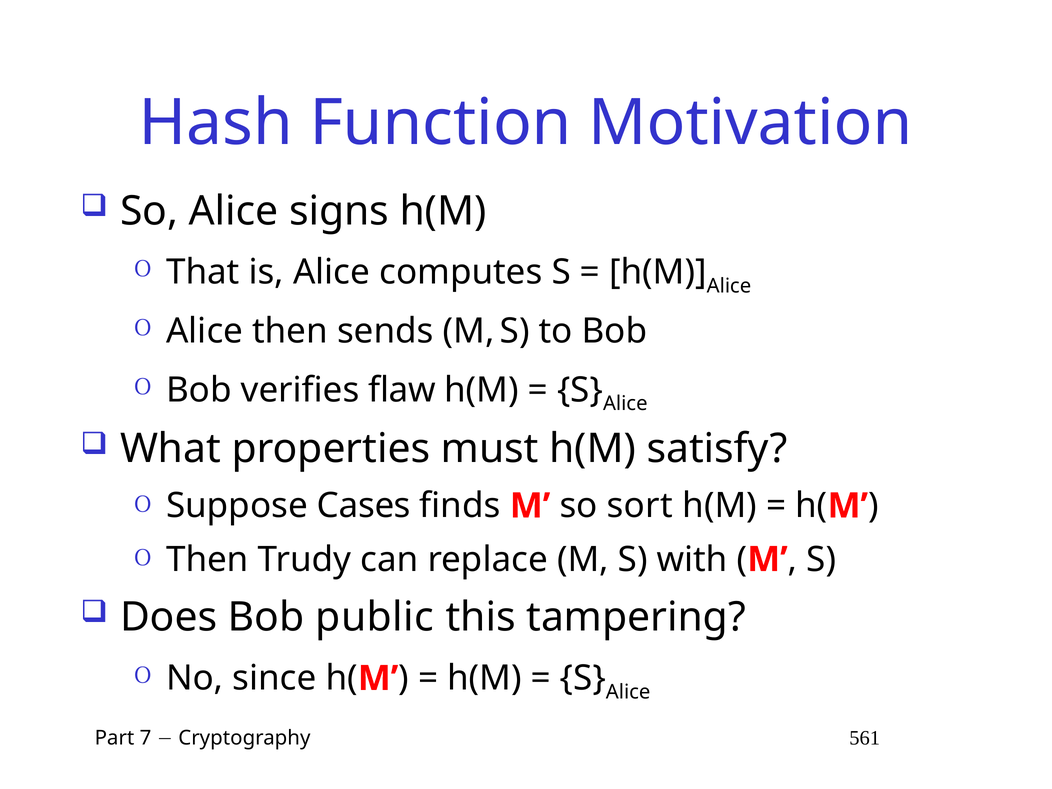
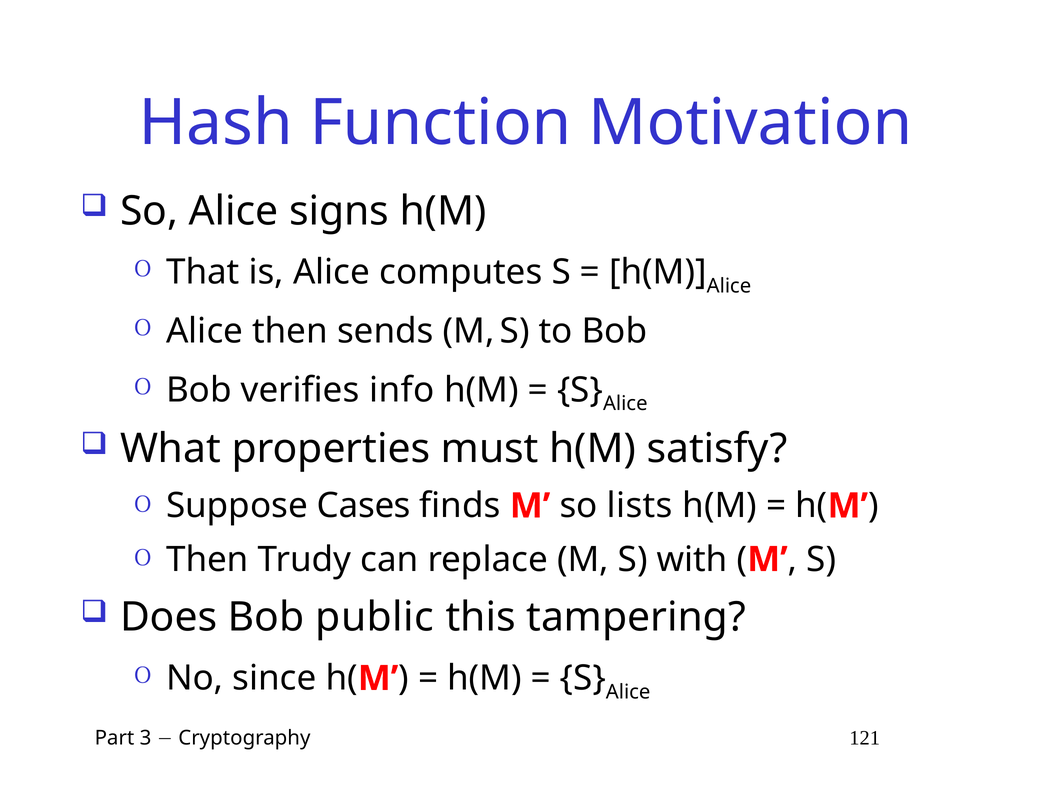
flaw: flaw -> info (402, 390)
sort: sort -> lists (640, 506)
7: 7 -> 3 (146, 738)
561: 561 -> 121 (865, 738)
